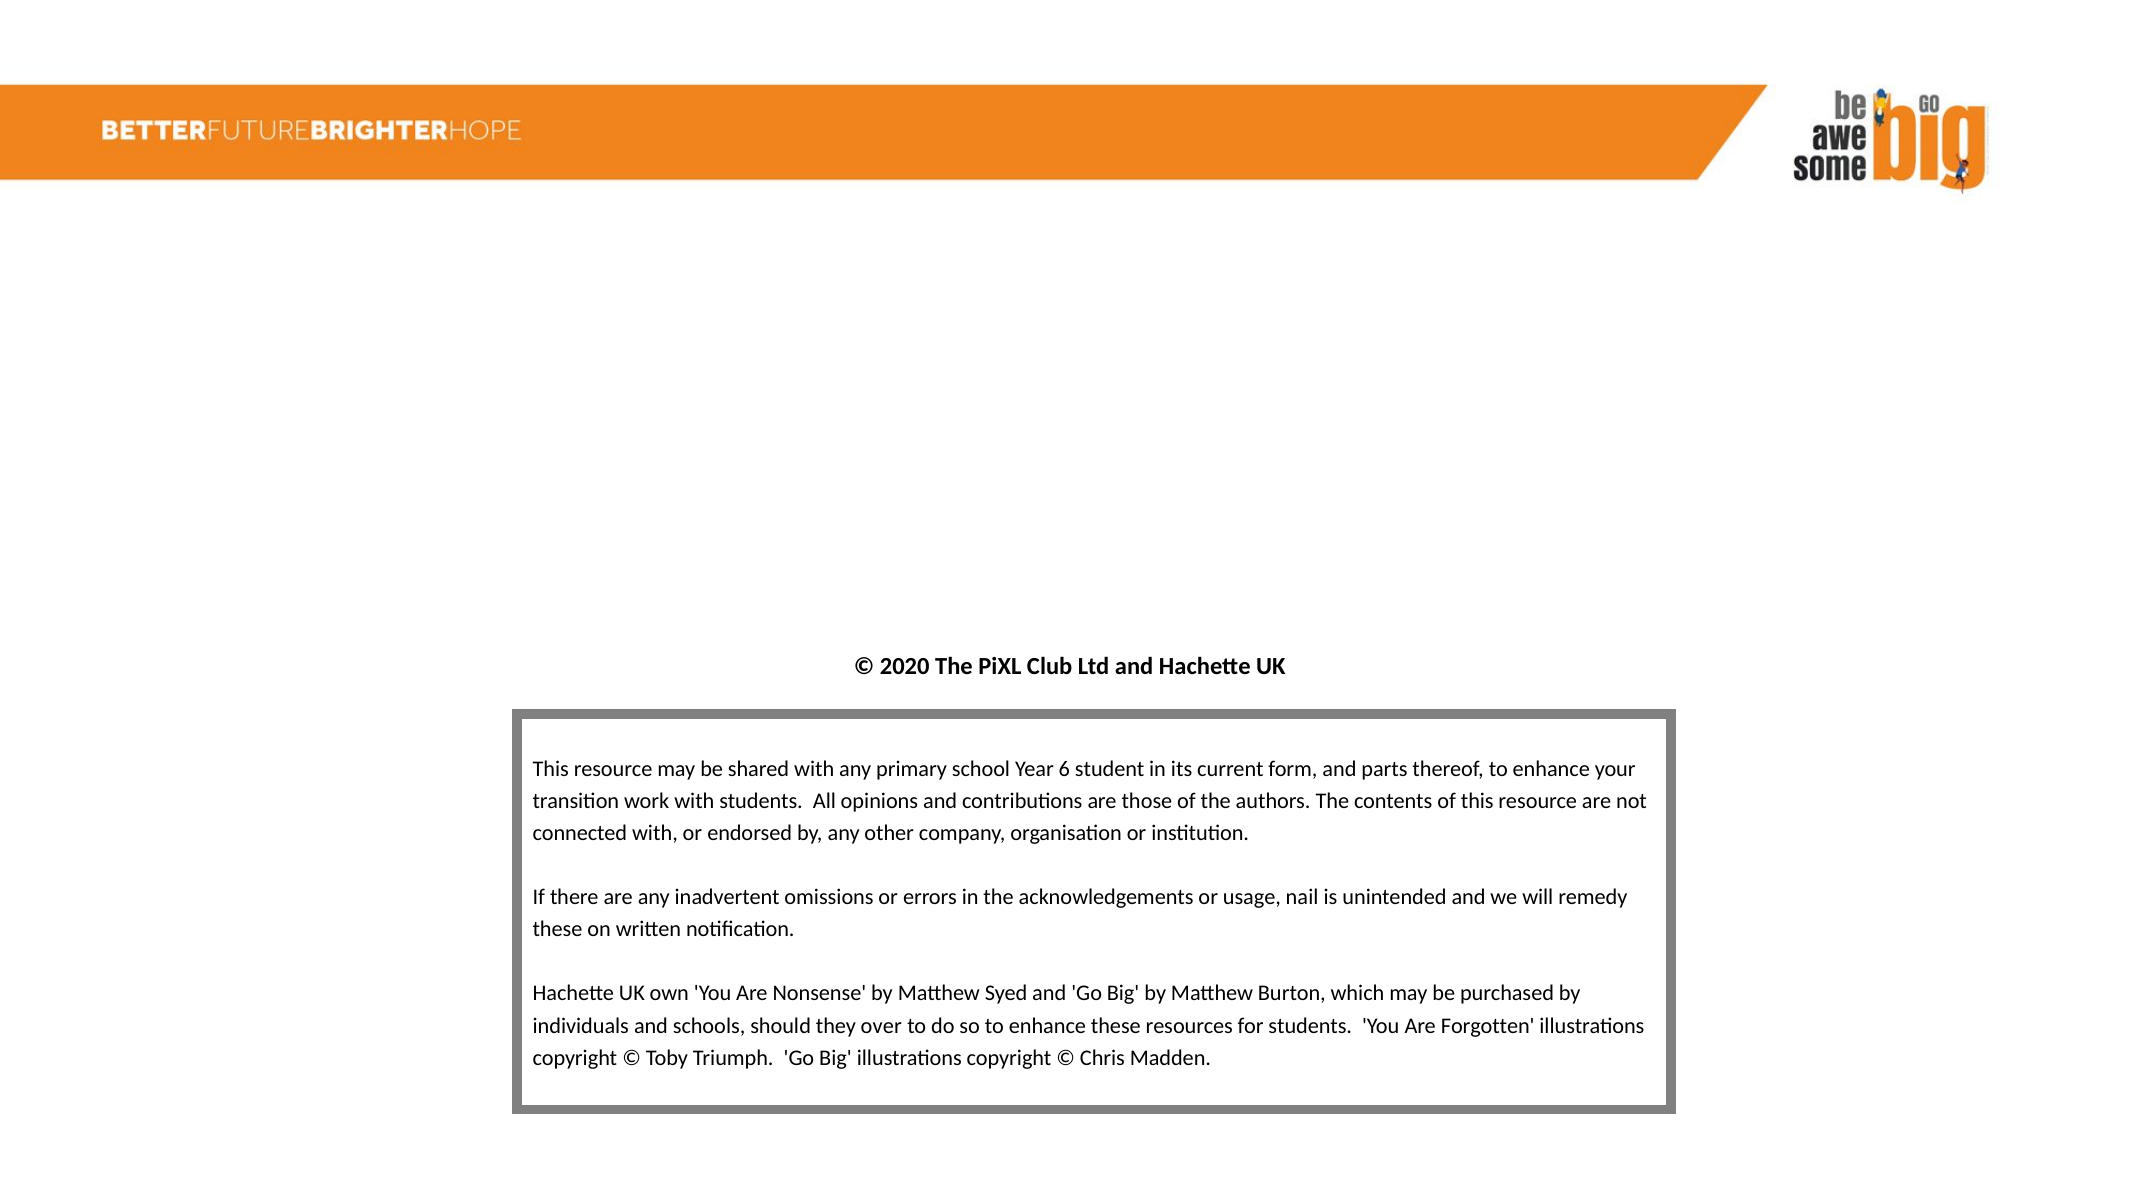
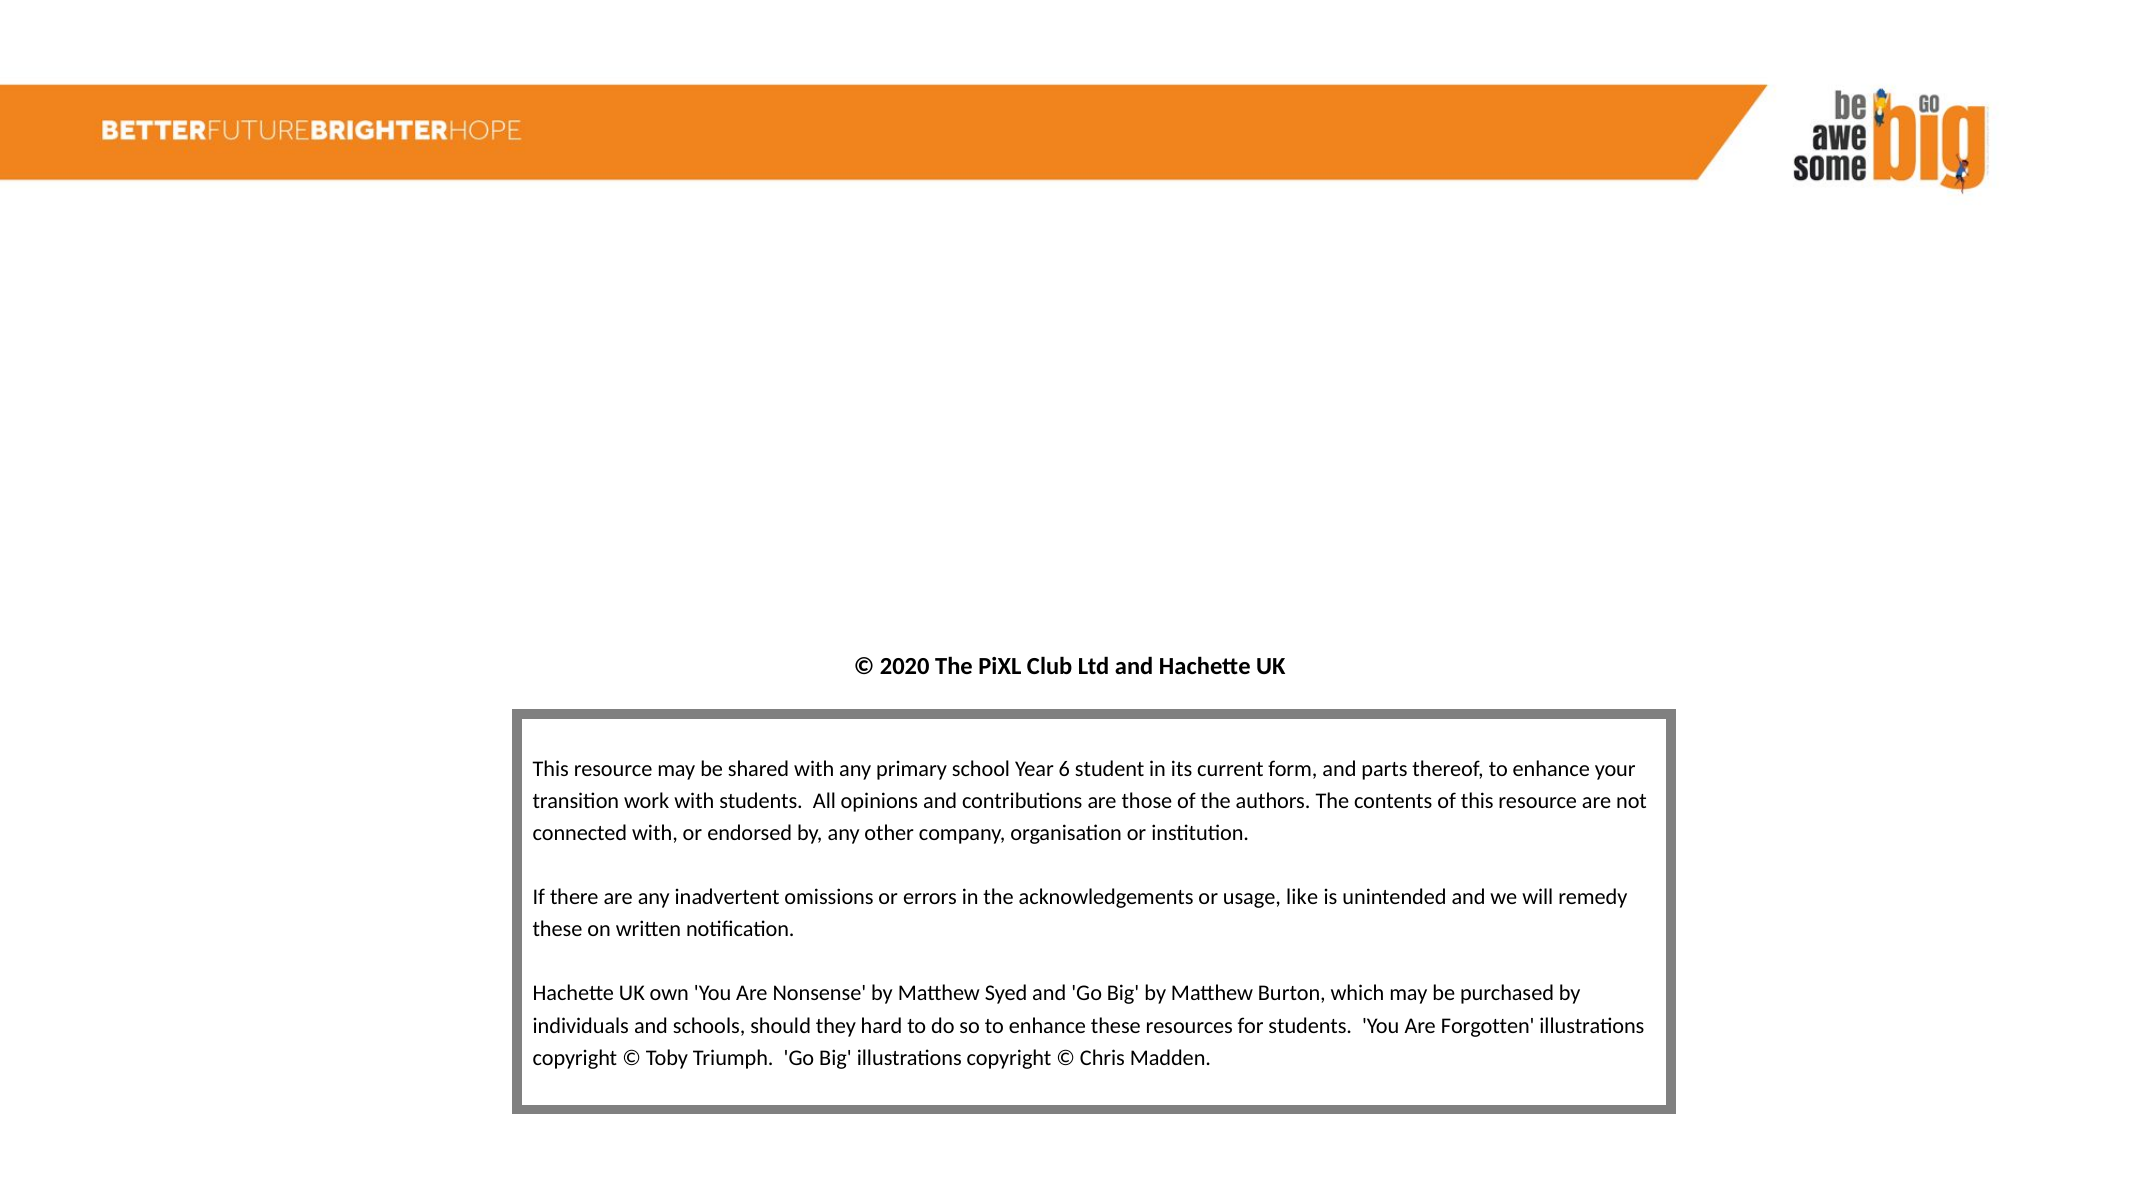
nail: nail -> like (1302, 897)
over: over -> hard (881, 1025)
